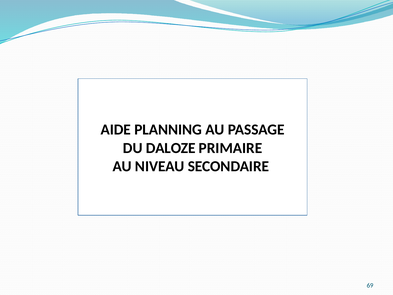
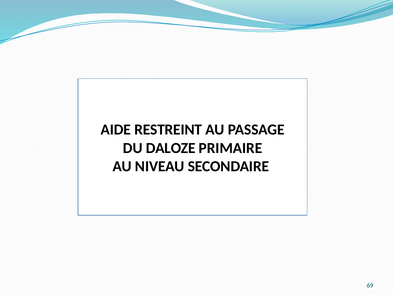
PLANNING: PLANNING -> RESTREINT (168, 130)
